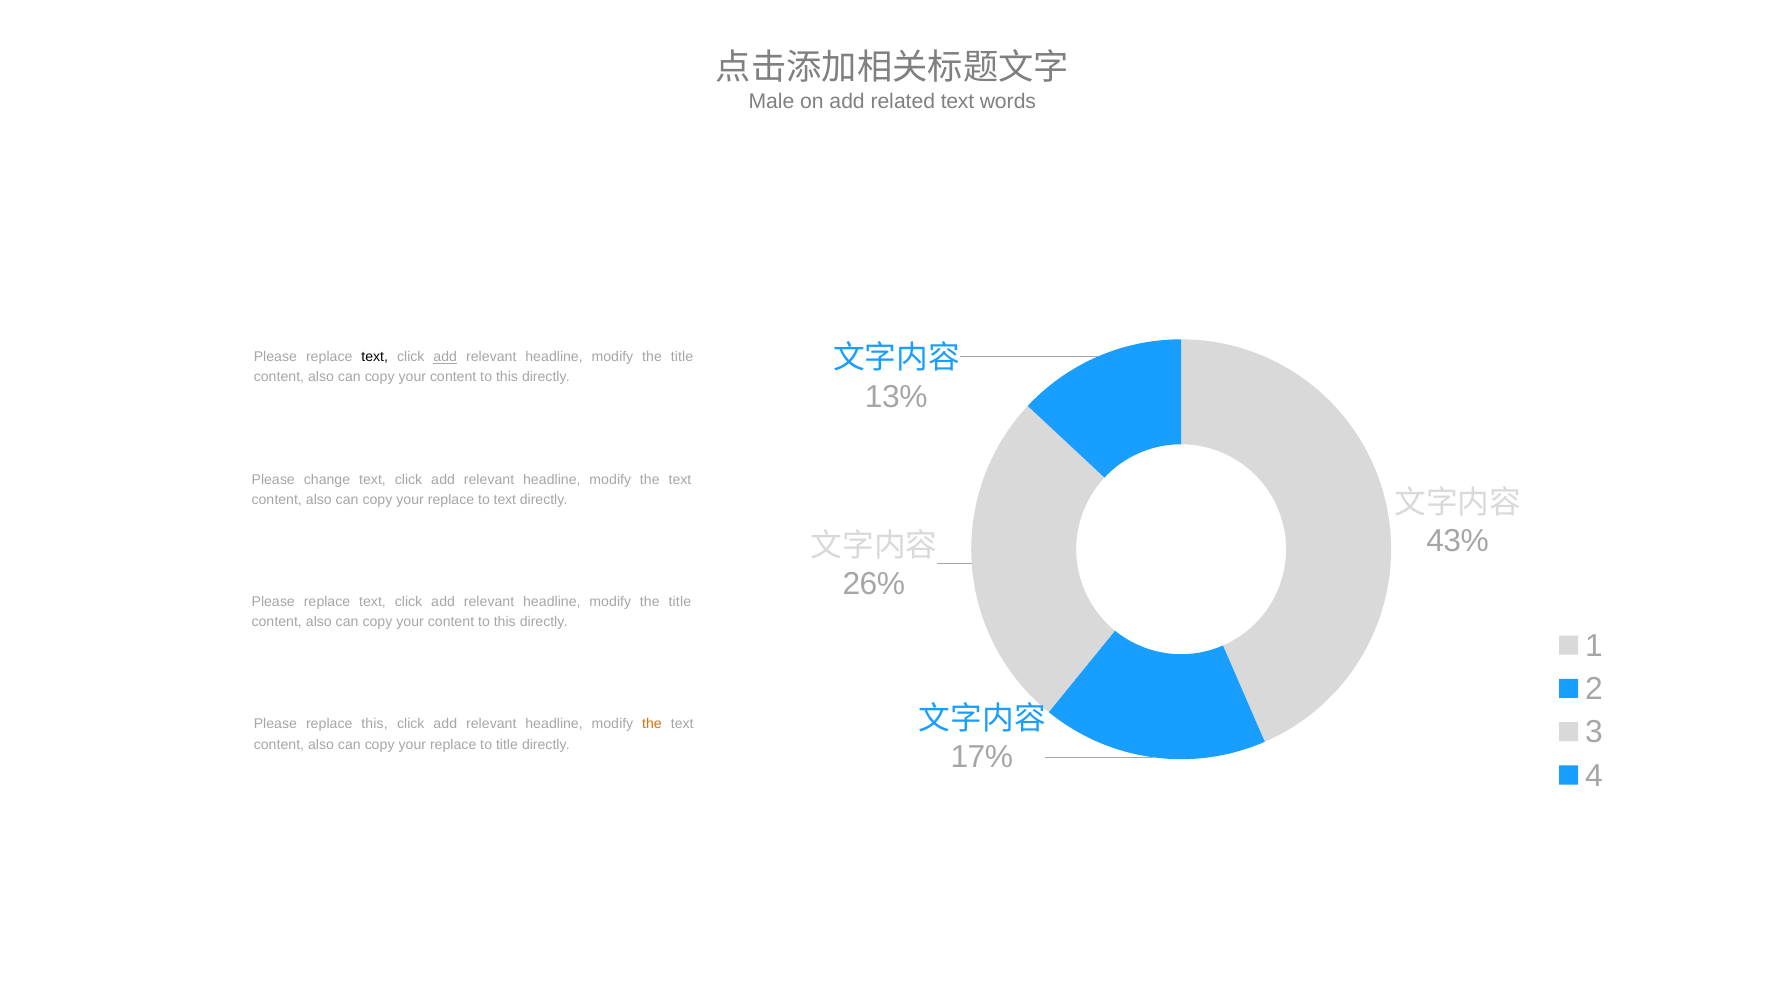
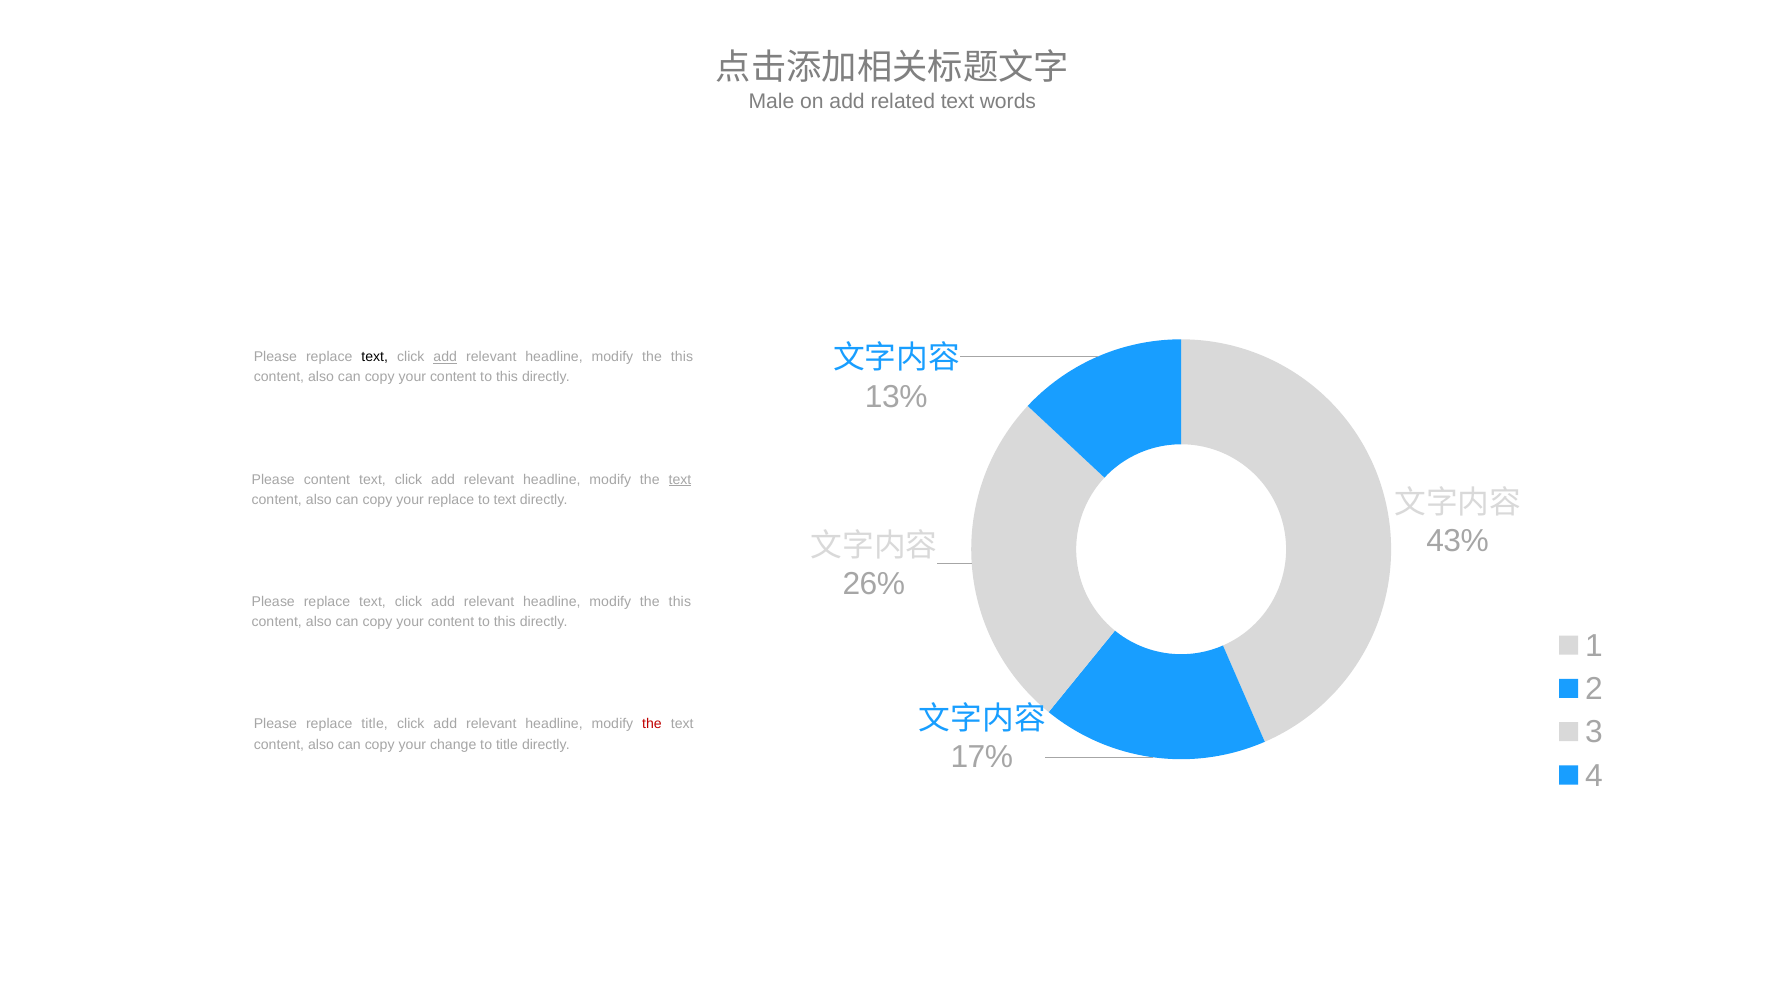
title: title -> this (682, 357)
Please change: change -> content (327, 479)
text underline: none -> present (680, 479)
title: title -> this (680, 602)
replace this: this -> title (375, 724)
the colour: orange -> red (652, 724)
replace: replace -> change (453, 745)
